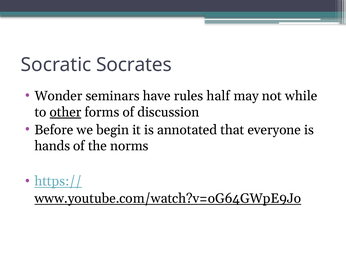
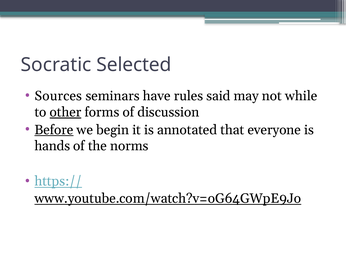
Socrates: Socrates -> Selected (134, 65)
Wonder: Wonder -> Sources (58, 96)
half: half -> said (218, 96)
Before underline: none -> present (54, 130)
